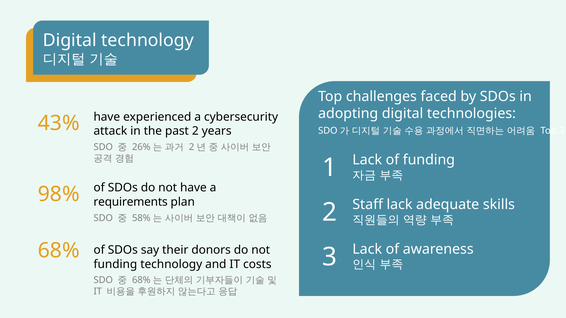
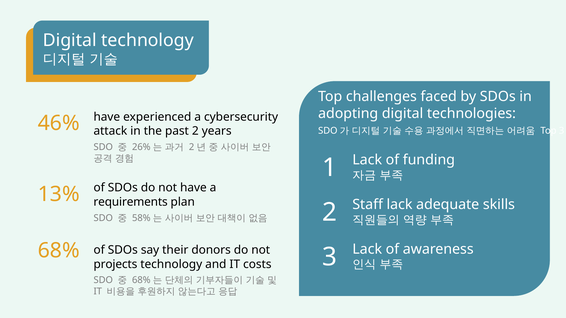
43%: 43% -> 46% (59, 123)
98%: 98% -> 13% (59, 194)
funding: funding -> projects (115, 264)
